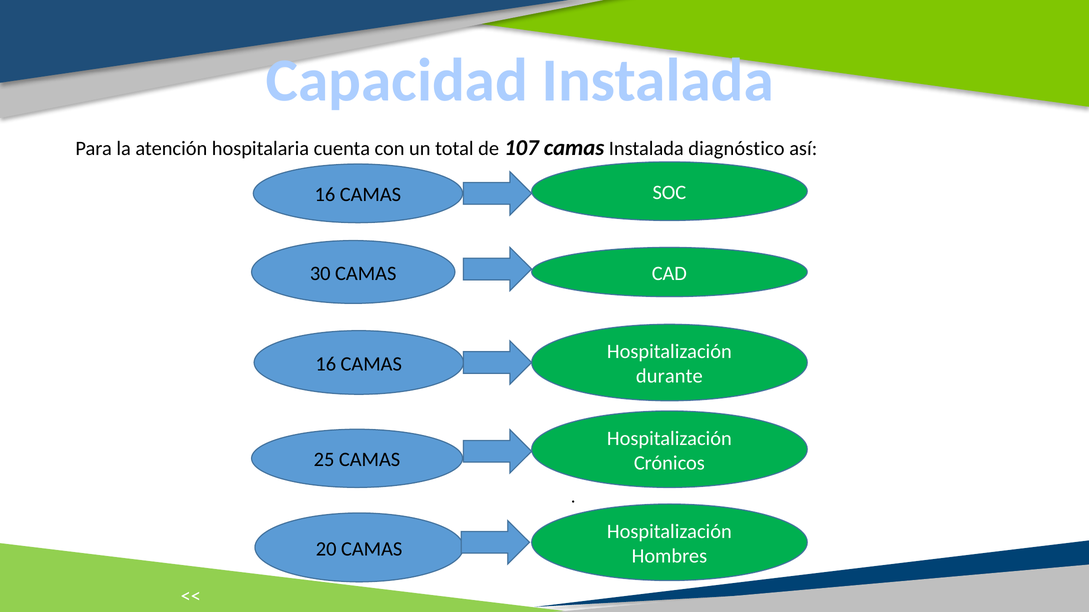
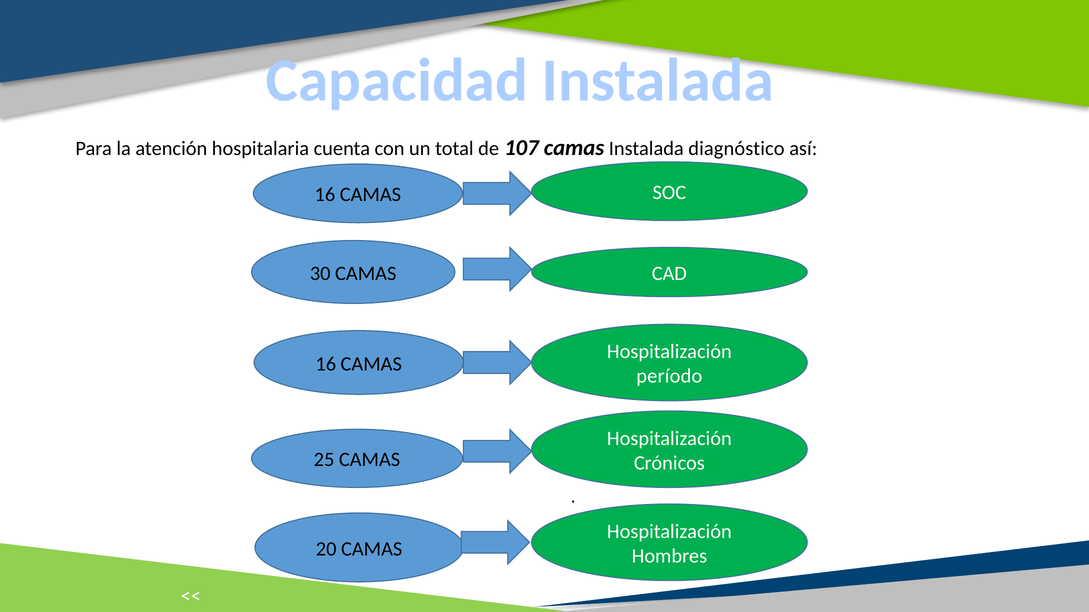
durante: durante -> período (669, 377)
